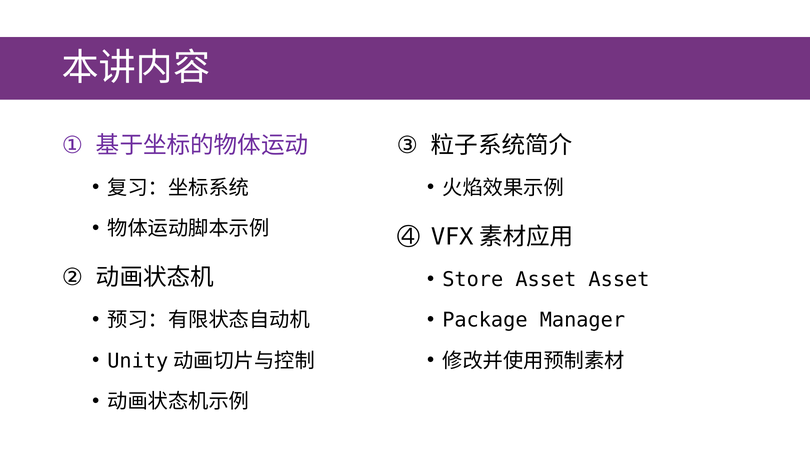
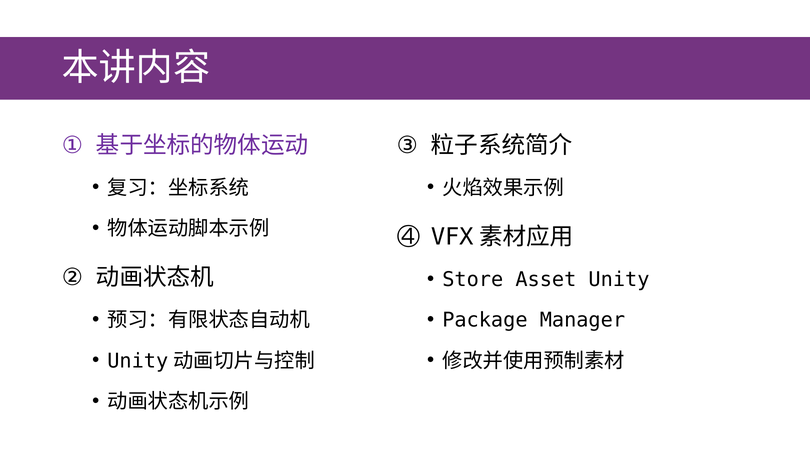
Asset Asset: Asset -> Unity (619, 279)
